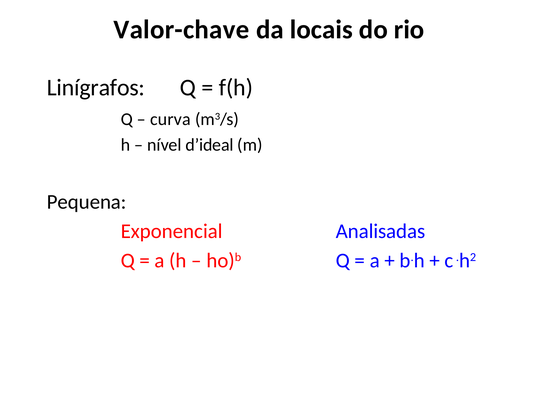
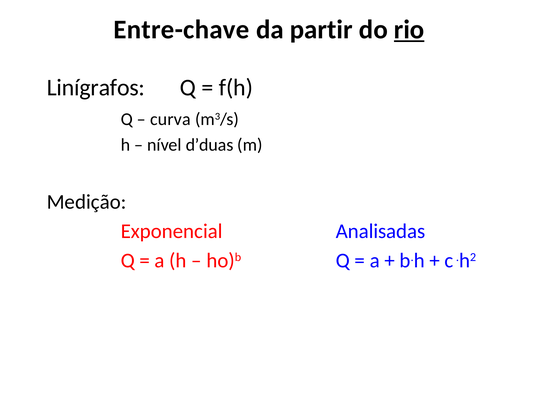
Valor-chave: Valor-chave -> Entre-chave (181, 30)
locais: locais -> partir (321, 30)
rio underline: none -> present (409, 30)
d’ideal: d’ideal -> d’duas (210, 145)
Pequena: Pequena -> Medição (87, 202)
